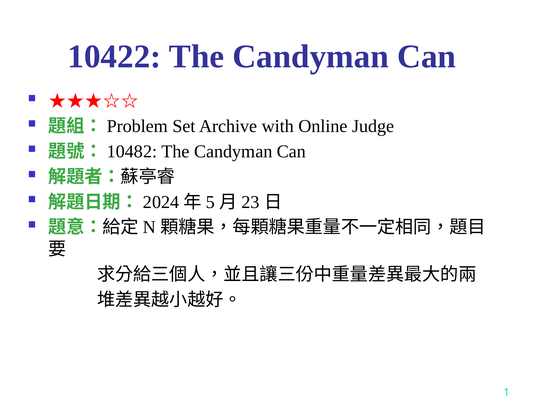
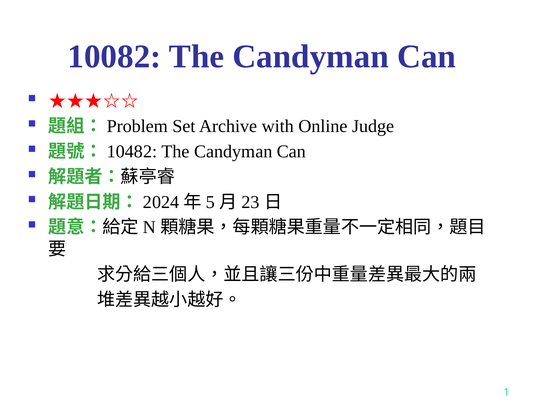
10422: 10422 -> 10082 (114, 57)
